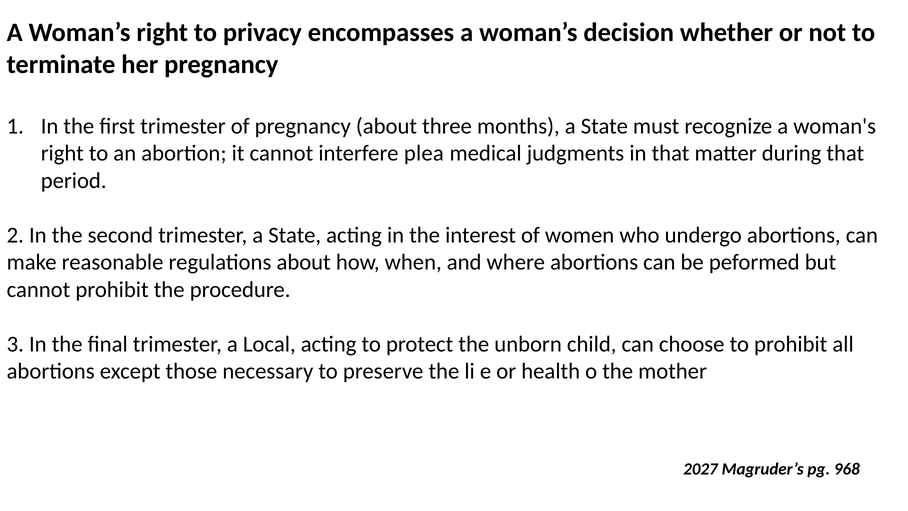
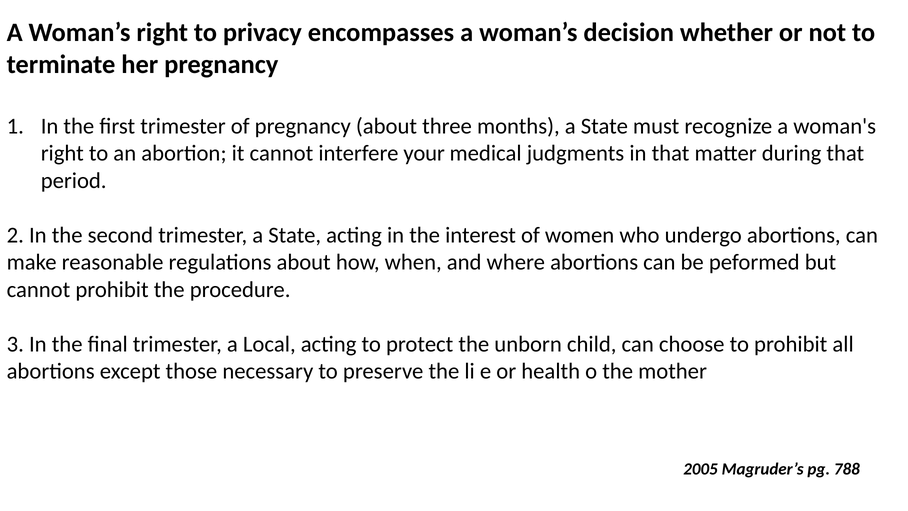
plea: plea -> your (424, 153)
2027: 2027 -> 2005 (701, 469)
968: 968 -> 788 (847, 469)
